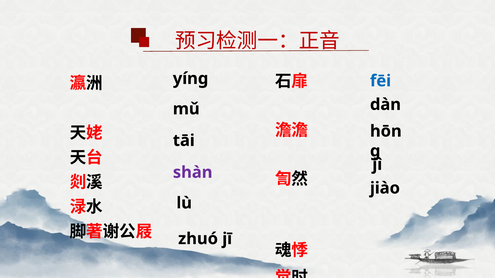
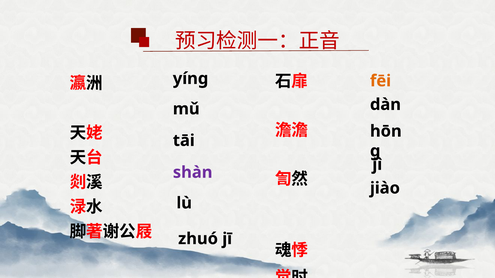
fēi colour: blue -> orange (381, 81)
